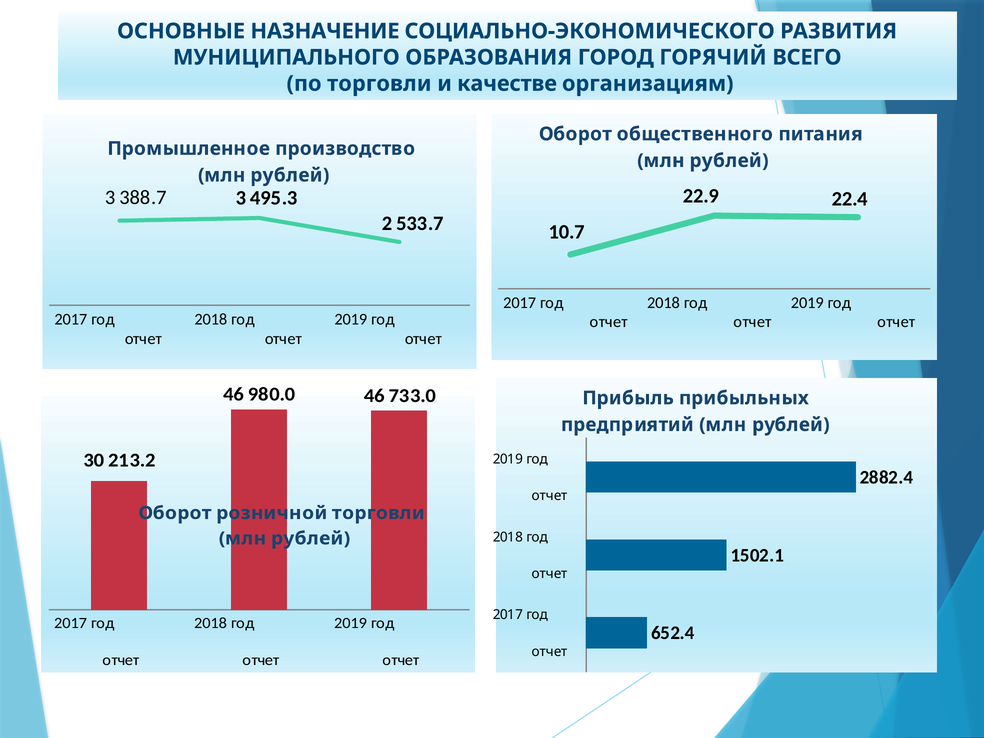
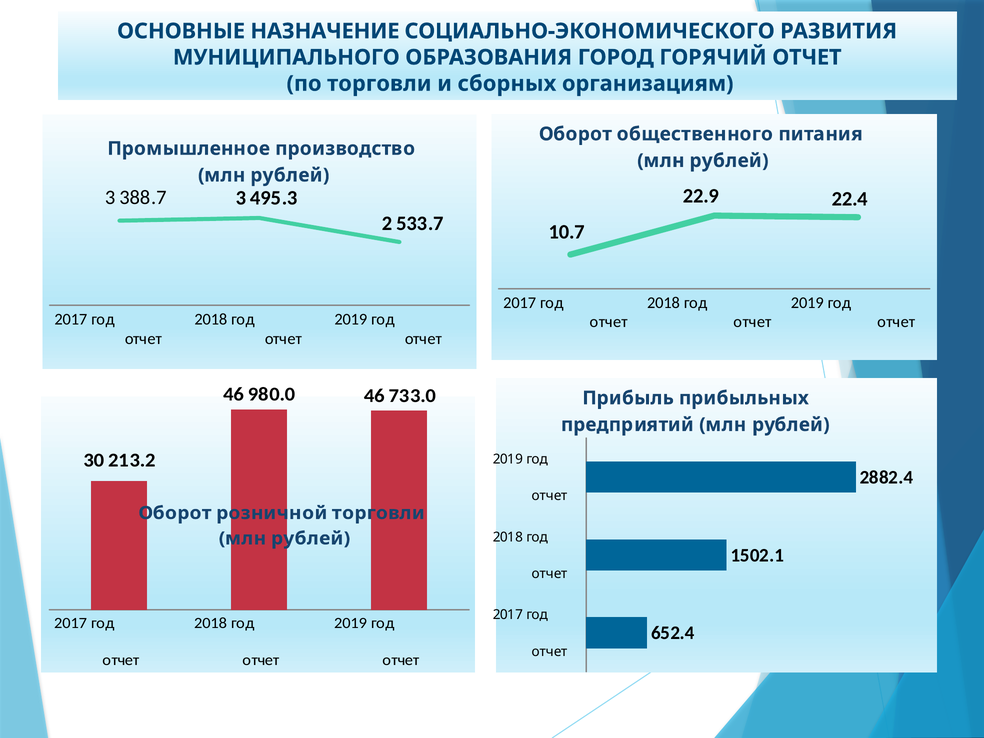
ГОРЯЧИЙ ВСЕГО: ВСЕГО -> ОТЧЕТ (807, 57)
качестве: качестве -> сборных (507, 84)
